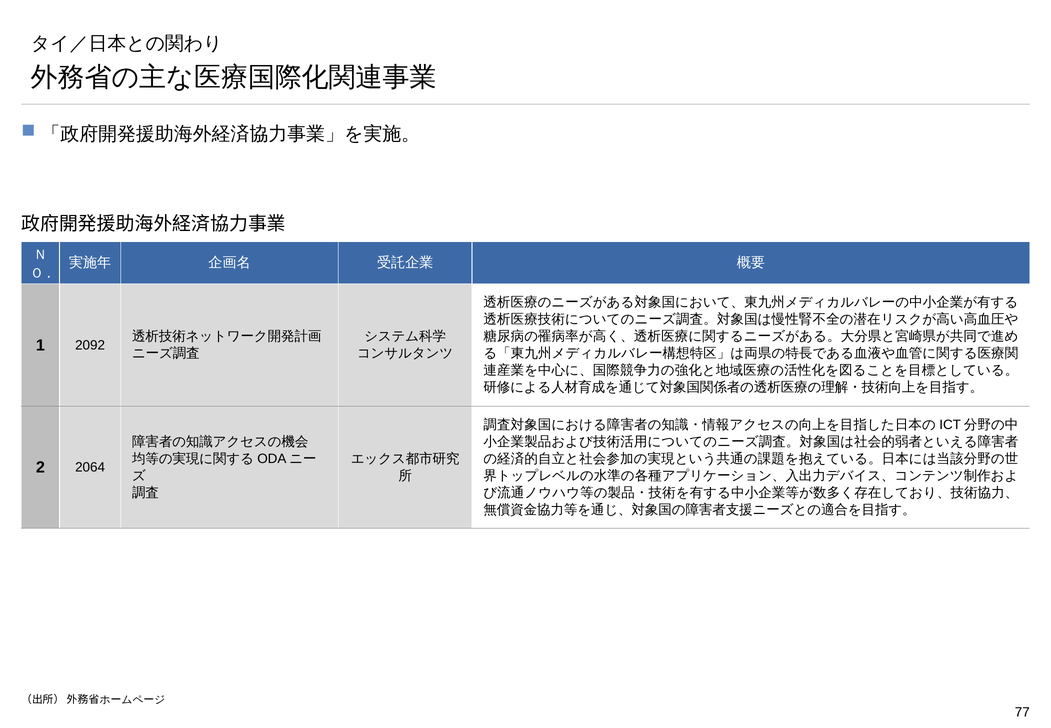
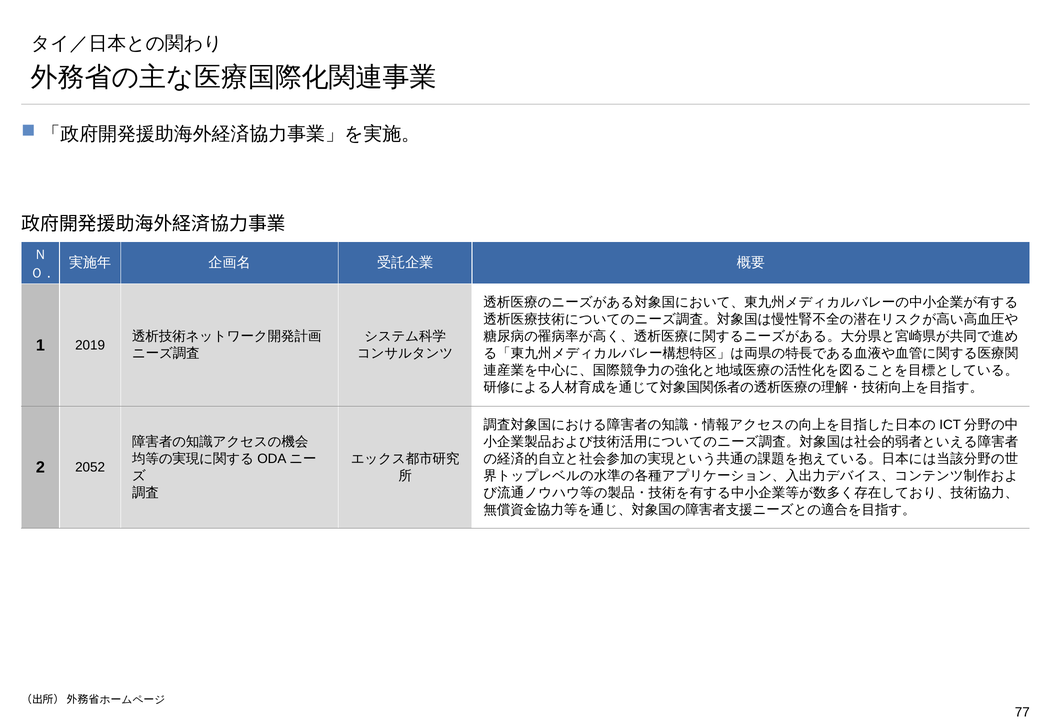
2092: 2092 -> 2019 (90, 345)
2064: 2064 -> 2052 (90, 467)
